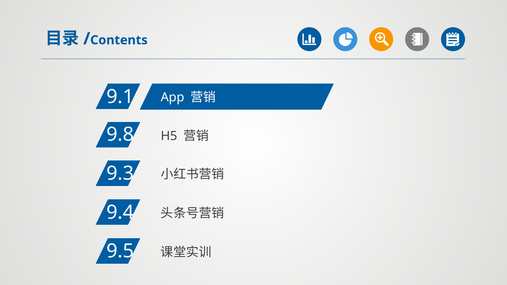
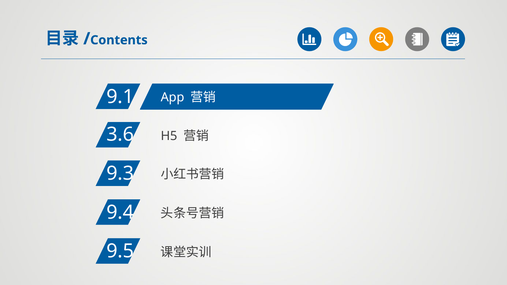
9.8: 9.8 -> 3.6 (120, 135)
